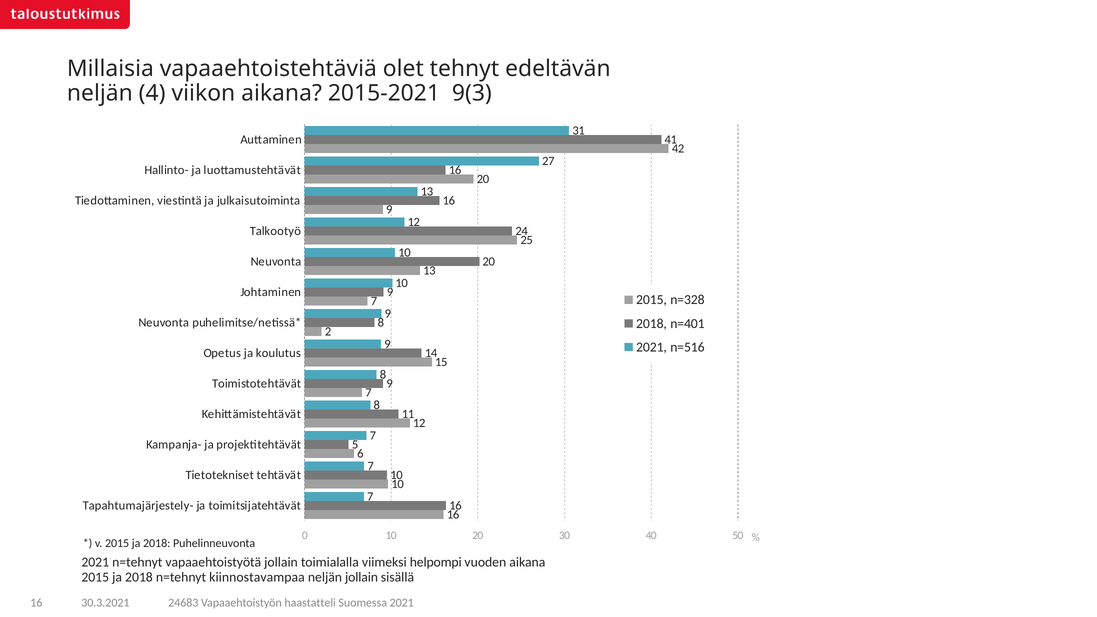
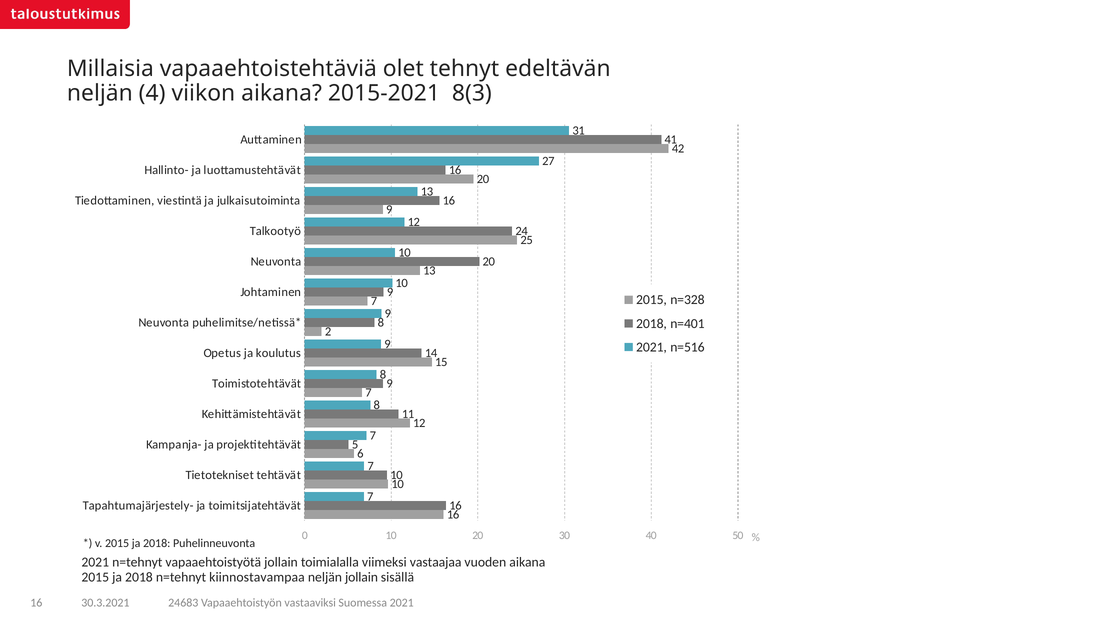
9(3: 9(3 -> 8(3 (472, 93)
helpompi: helpompi -> vastaajaa (436, 562)
haastatteli: haastatteli -> vastaaviksi (310, 603)
